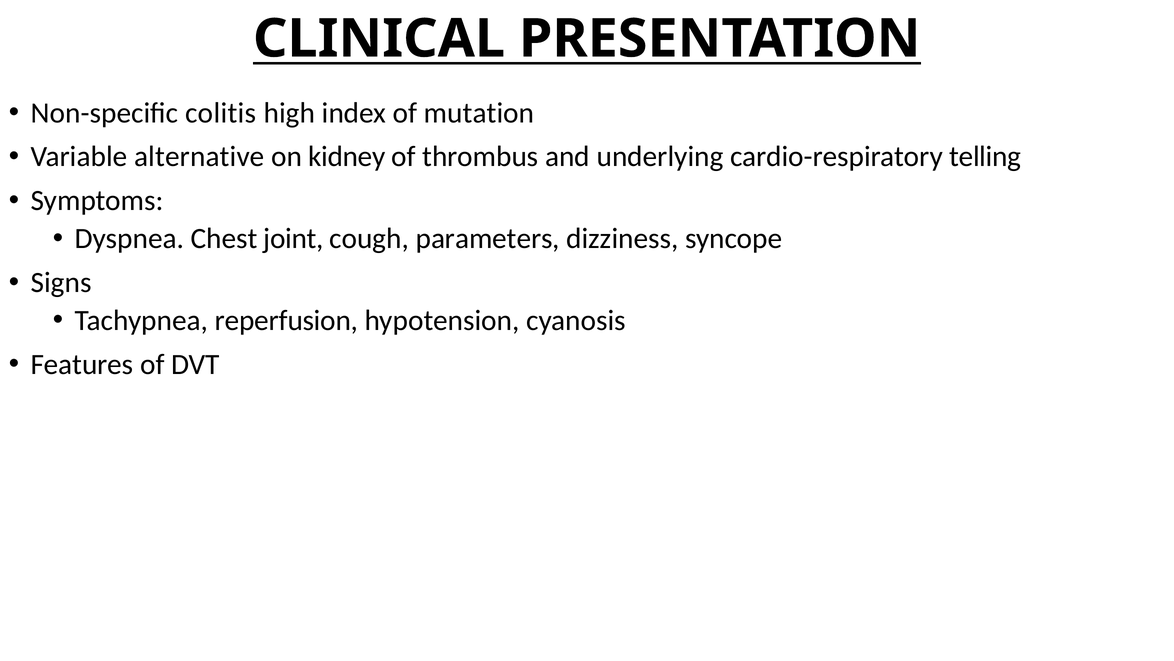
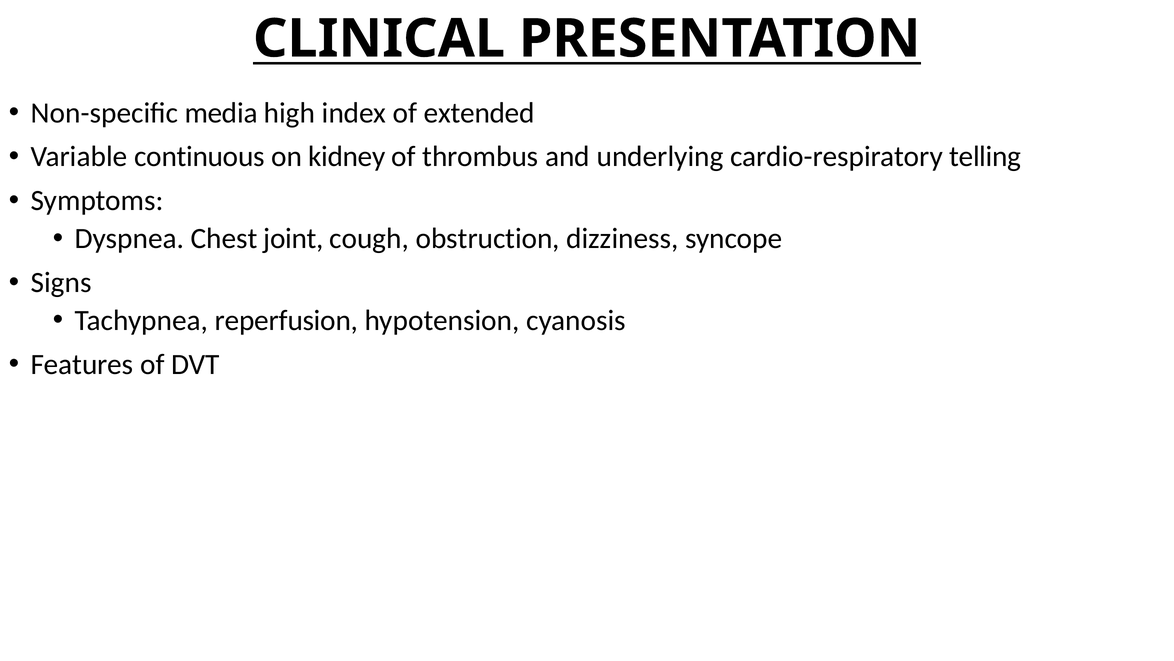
colitis: colitis -> media (221, 113)
mutation: mutation -> extended (479, 113)
alternative: alternative -> continuous (200, 157)
parameters: parameters -> obstruction (488, 238)
